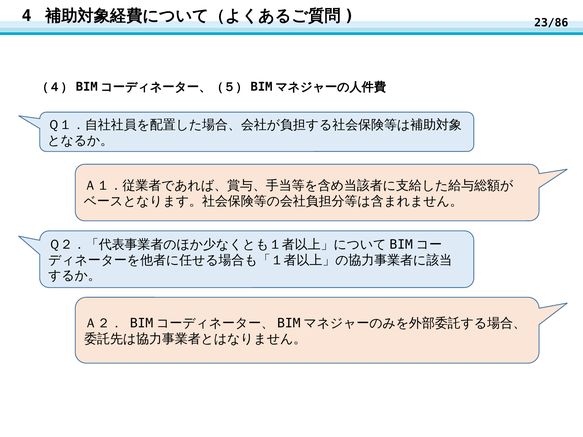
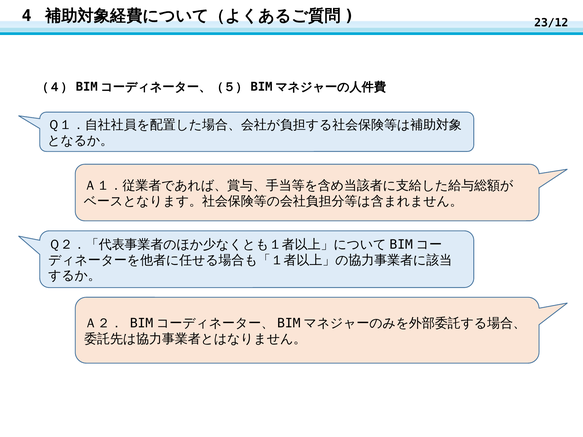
23/86: 23/86 -> 23/12 (551, 23)
